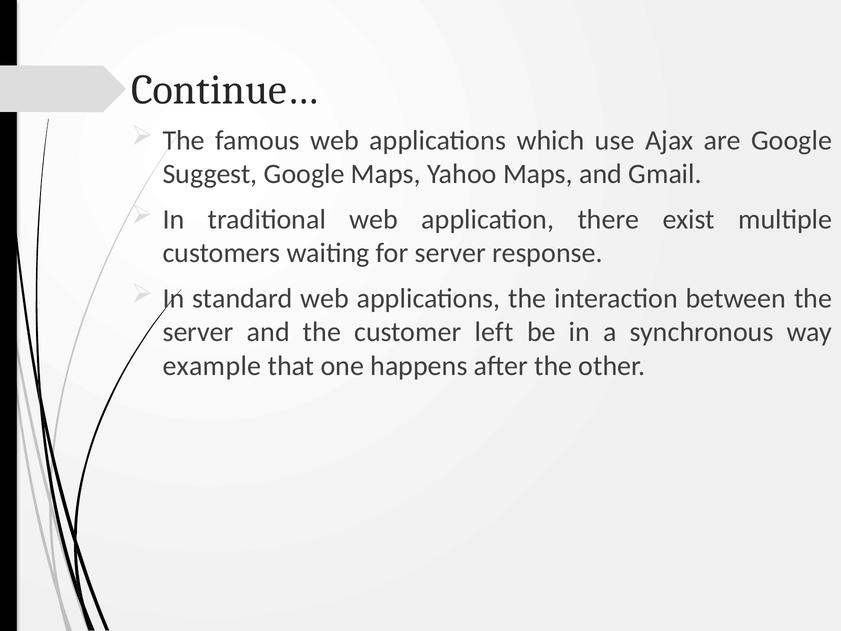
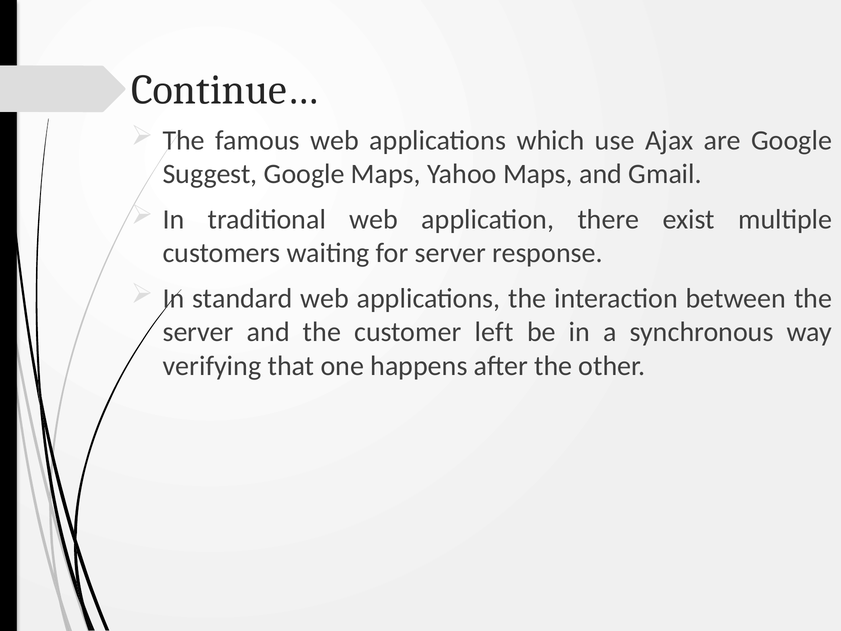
example: example -> verifying (212, 366)
